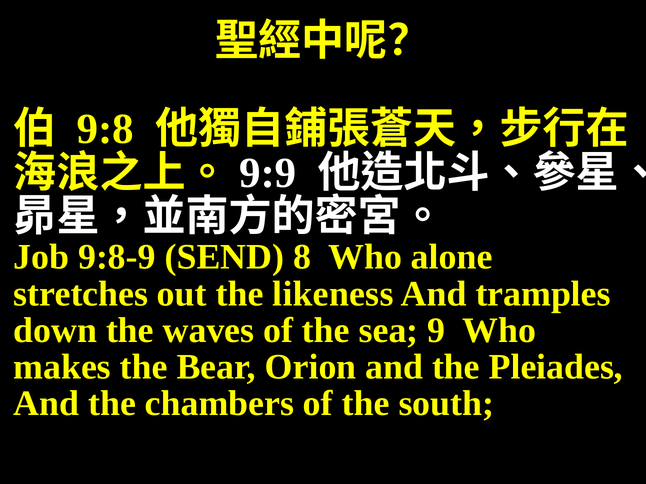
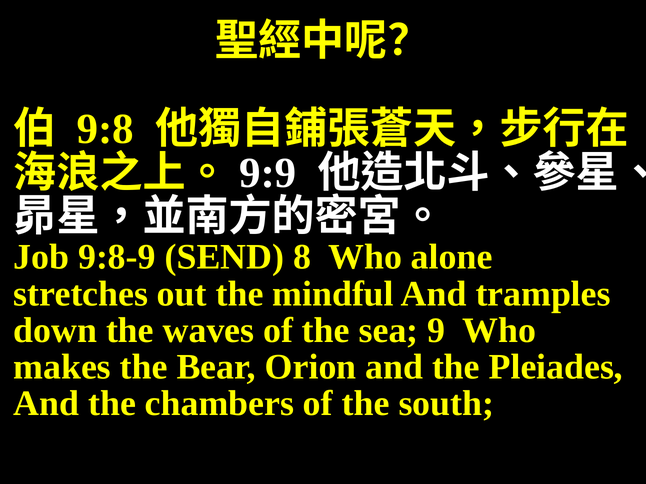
likeness: likeness -> mindful (333, 294)
